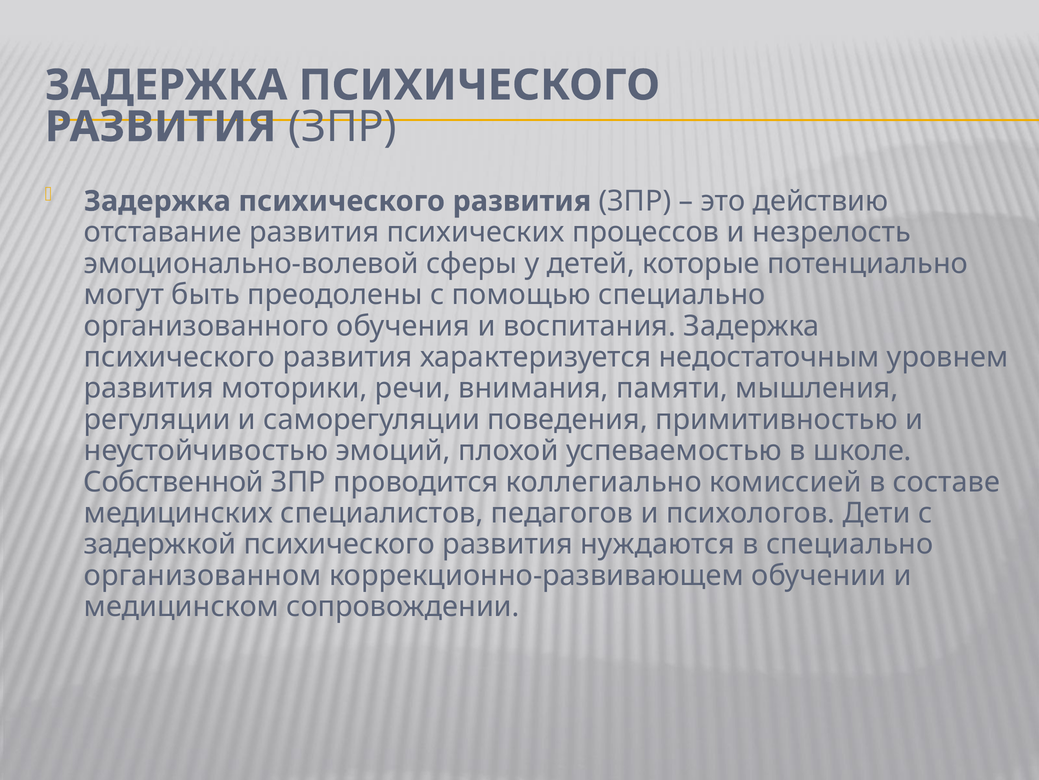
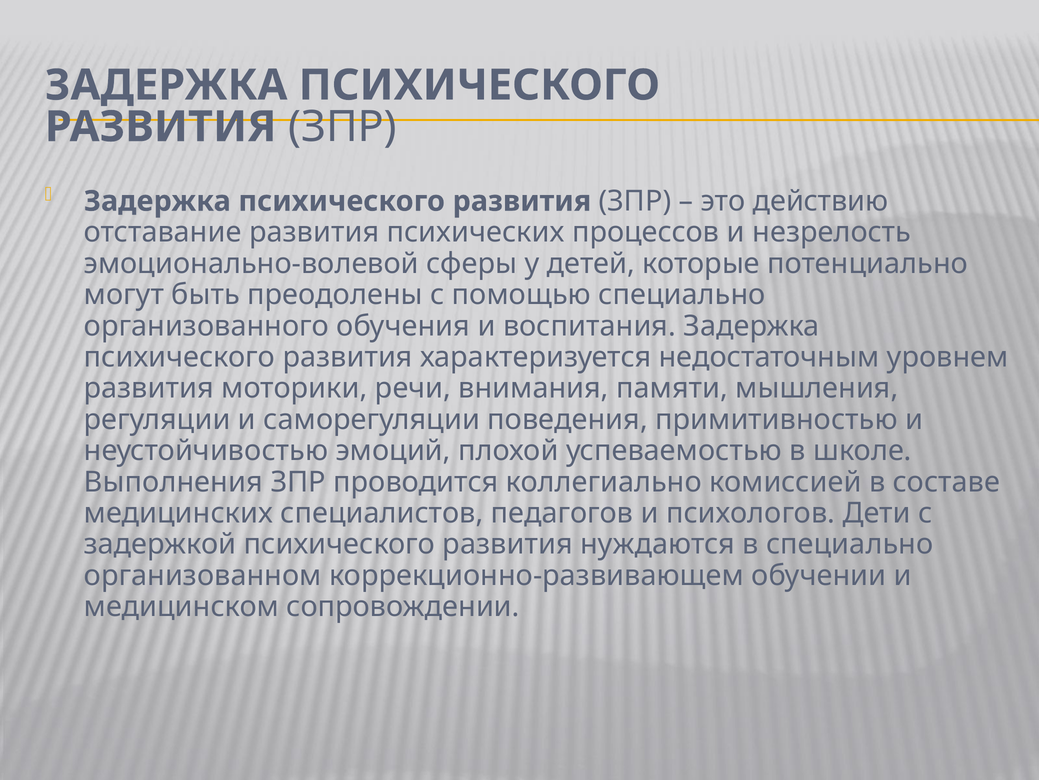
Собственной: Собственной -> Выполнения (173, 482)
